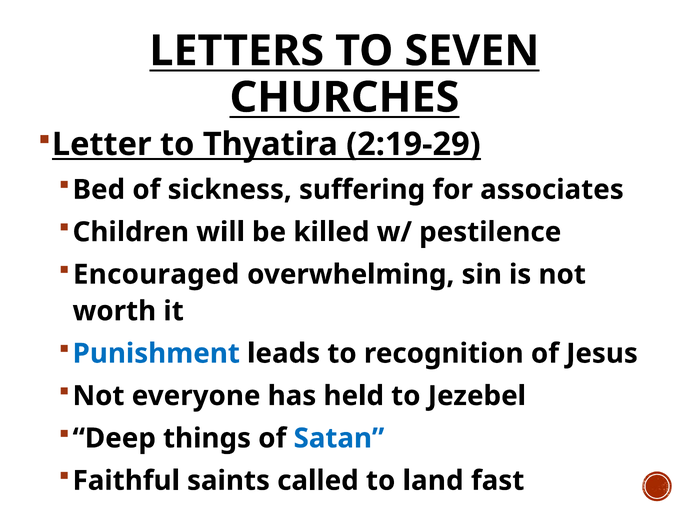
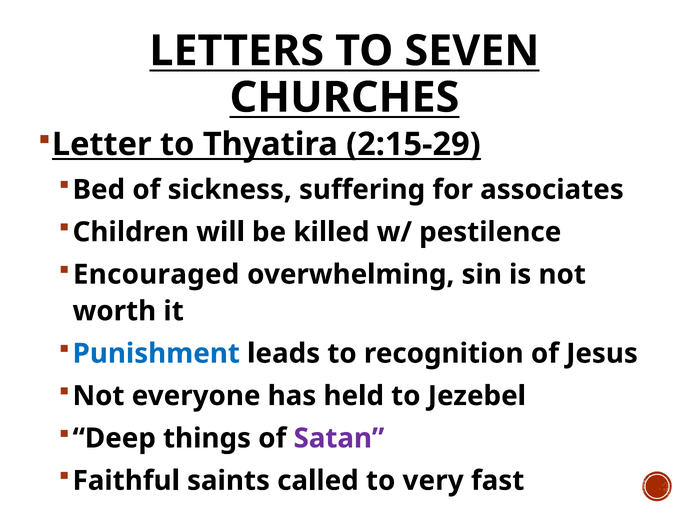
2:19-29: 2:19-29 -> 2:15-29 (413, 144)
Satan colour: blue -> purple (339, 438)
land: land -> very (433, 480)
